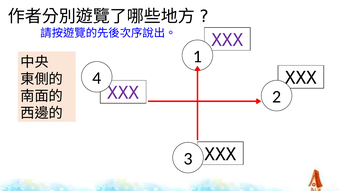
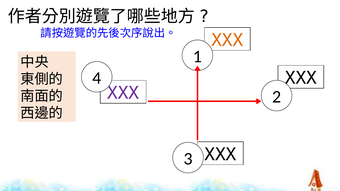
XXX colour: purple -> orange (227, 40)
